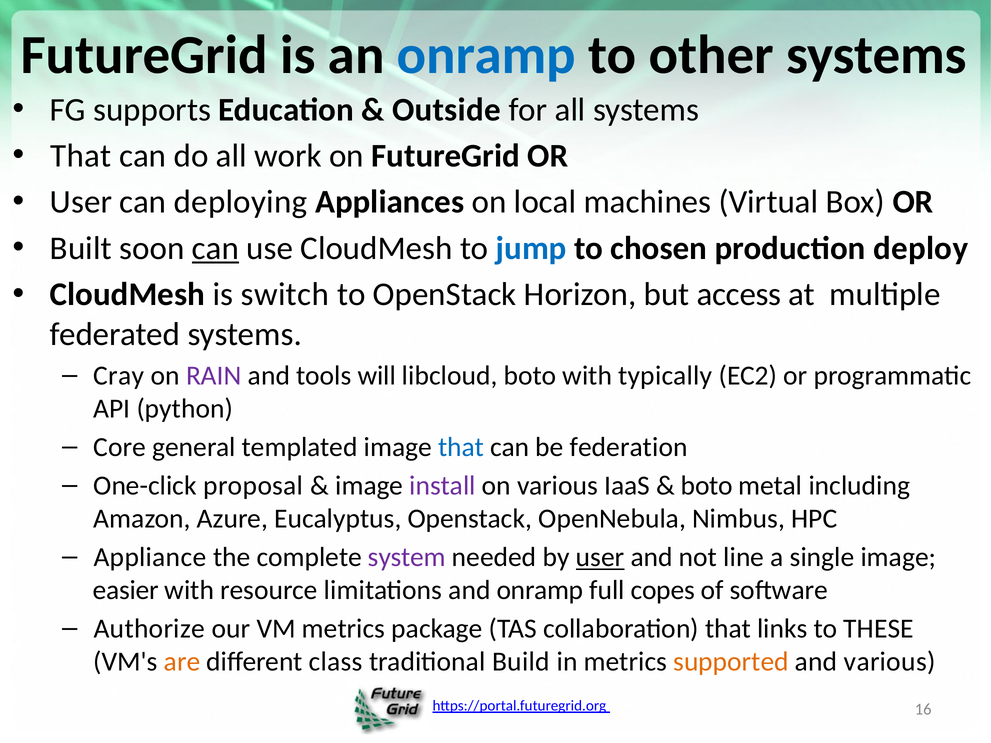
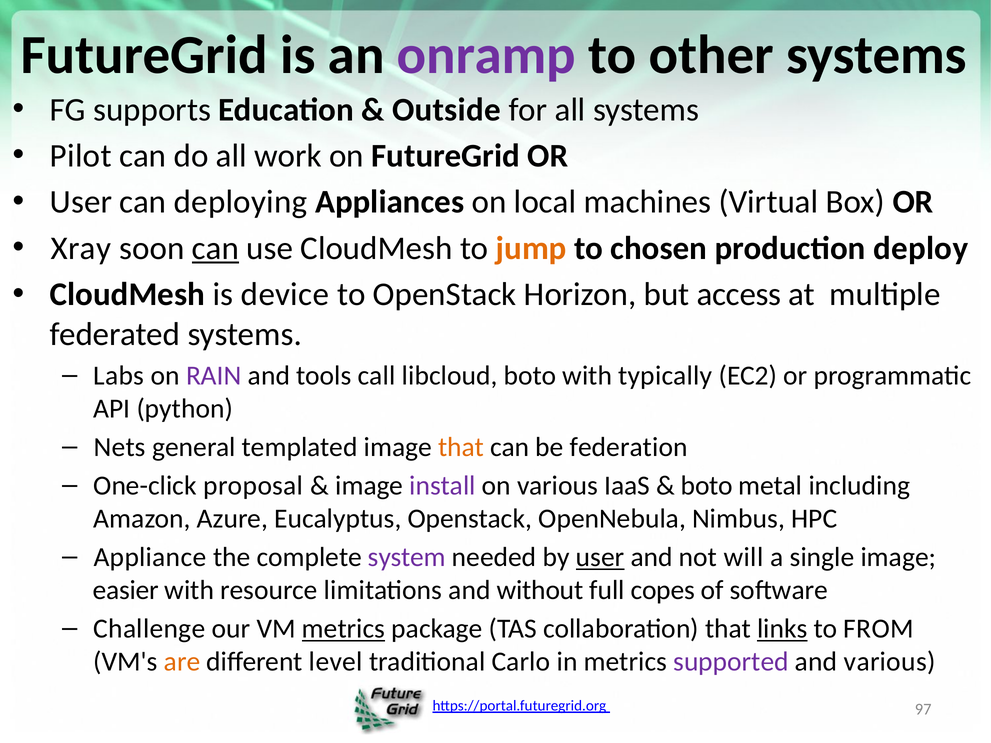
onramp colour: blue -> purple (486, 55)
That: That -> Pilot (81, 156)
Built: Built -> Xray (81, 248)
jump colour: blue -> orange (531, 248)
switch: switch -> device (285, 295)
Cray: Cray -> Labs (119, 376)
will: will -> call (377, 376)
Core: Core -> Nets (120, 447)
that colour: blue -> orange (461, 447)
line: line -> will (744, 557)
and onramp: onramp -> without (540, 591)
Authorize: Authorize -> Challenge (149, 629)
metrics underline: none -> present (344, 629)
links underline: none -> present (782, 629)
THESE: THESE -> FROM (879, 629)
class: class -> level (336, 662)
Build: Build -> Carlo (521, 662)
supported colour: orange -> purple (731, 662)
16: 16 -> 97 (923, 710)
